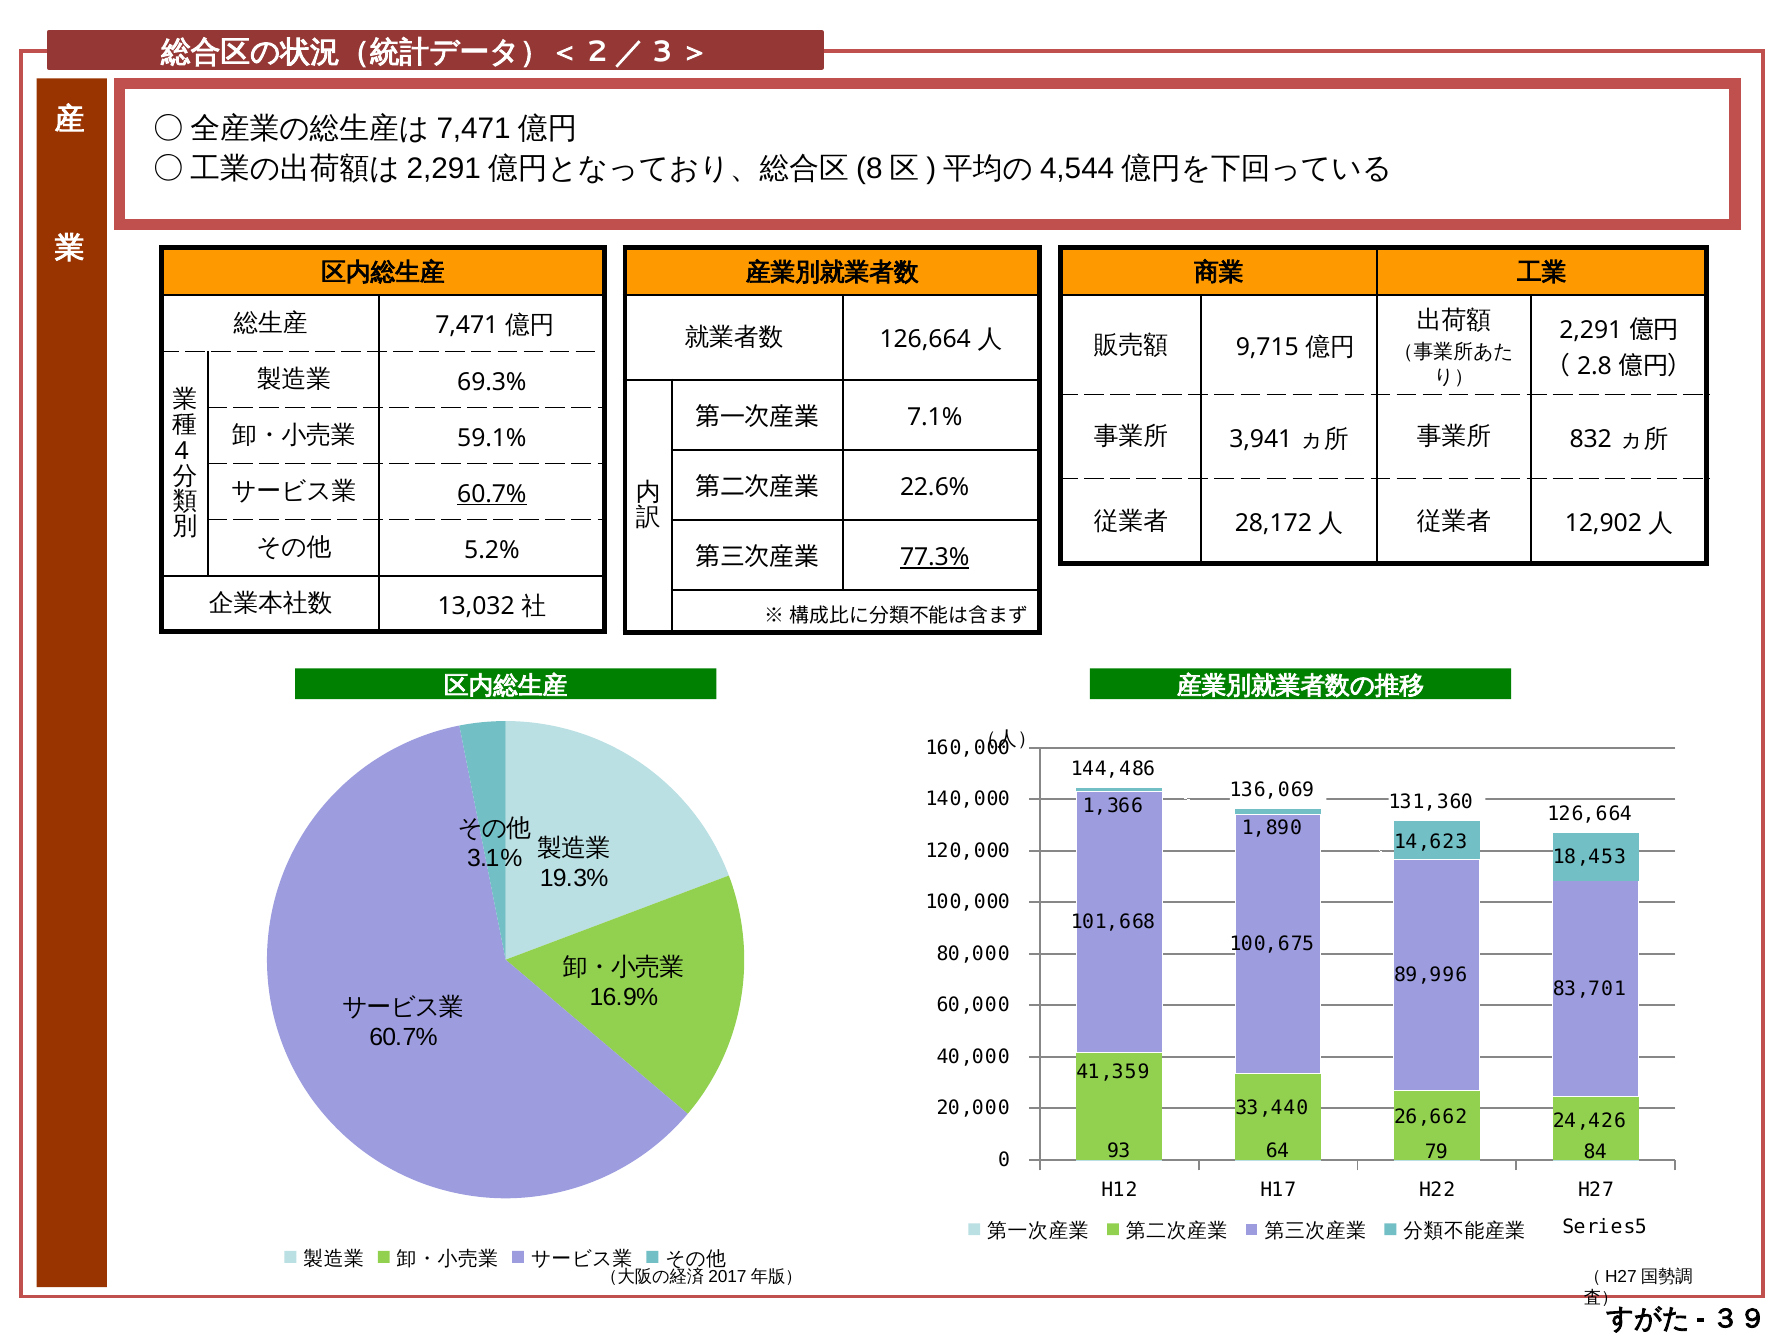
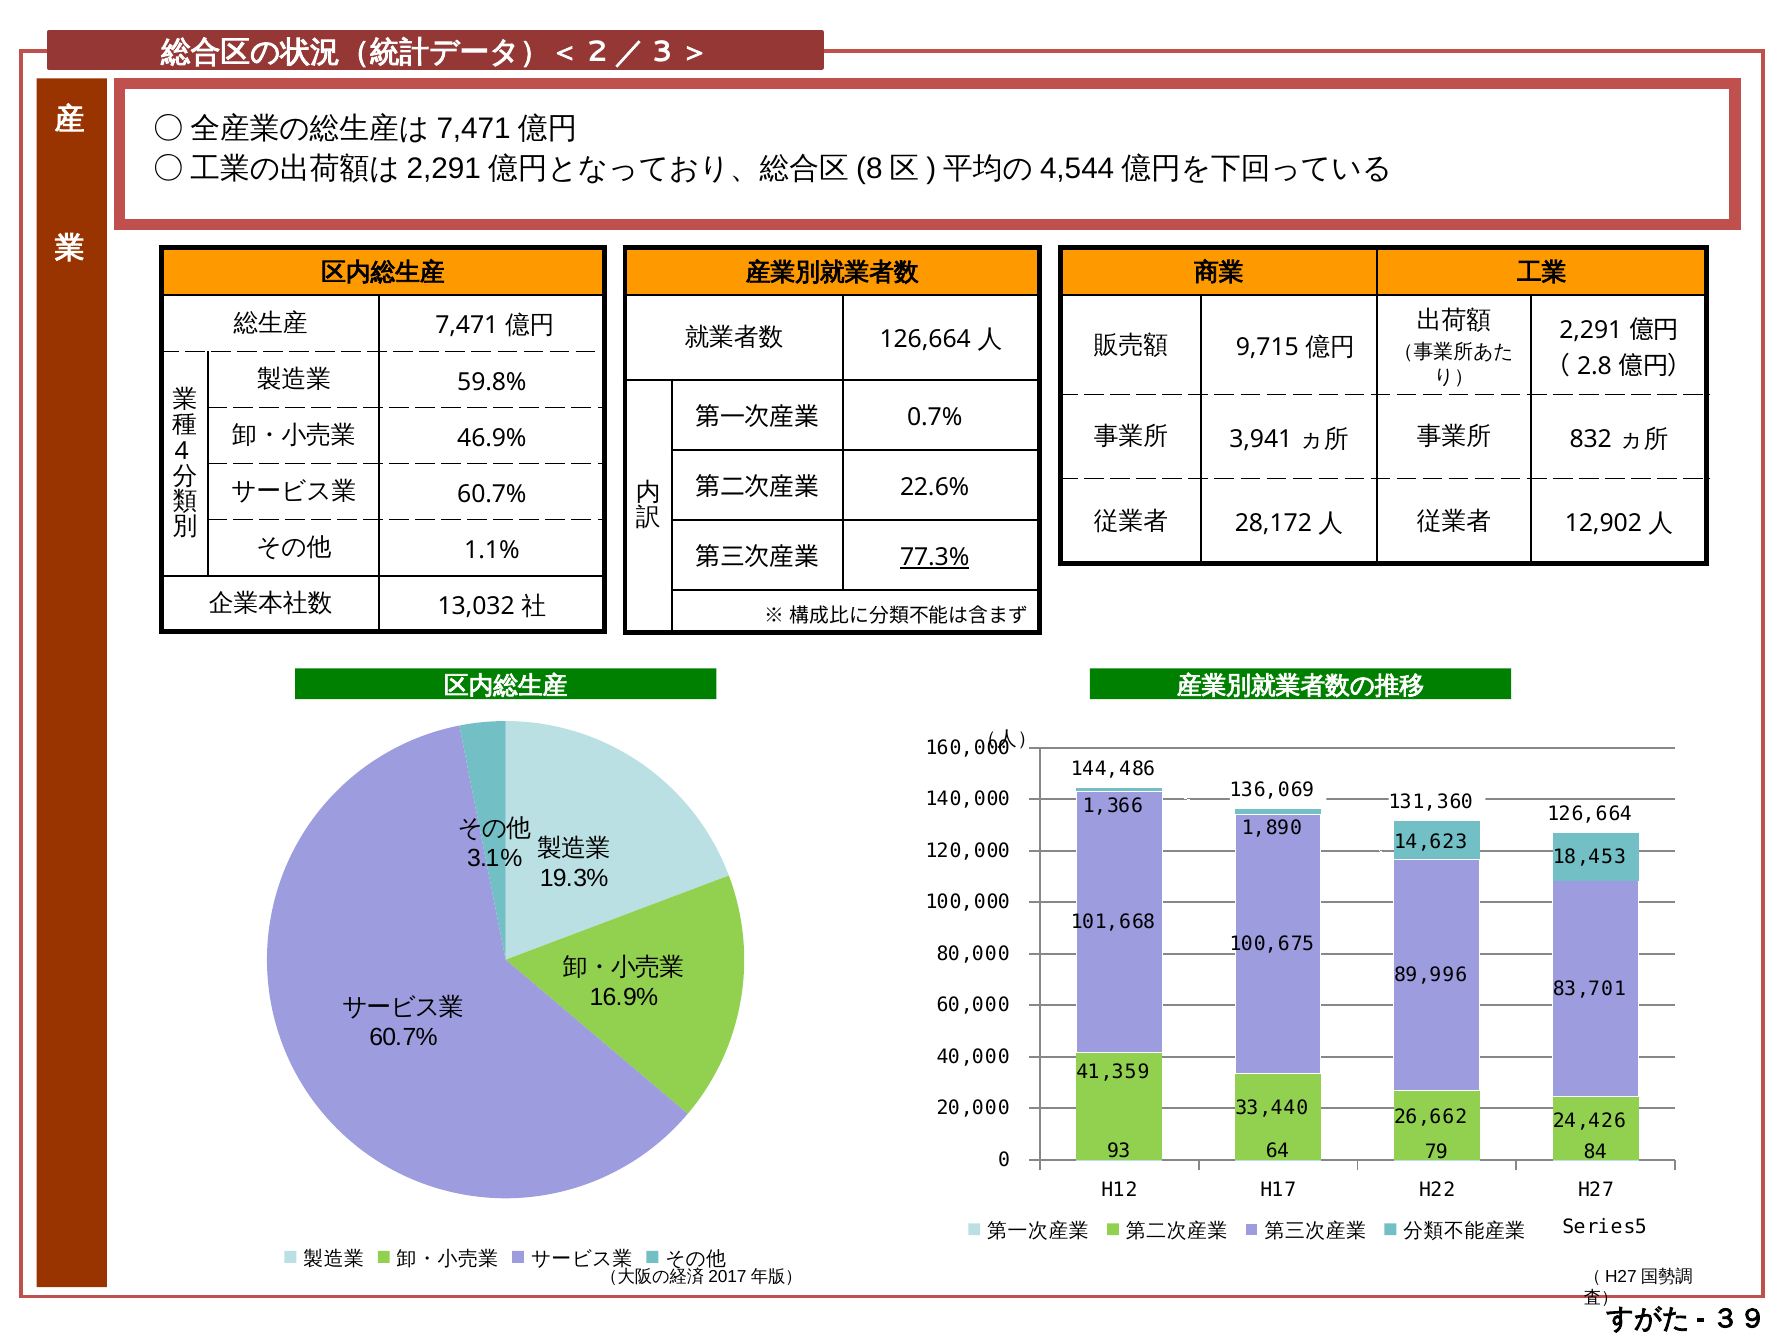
69.3%: 69.3% -> 59.8% (492, 382)
7.1%: 7.1% -> 0.7% (935, 417)
59.1%: 59.1% -> 46.9% (492, 438)
60.7% underline: present -> none (492, 494)
5.2%: 5.2% -> 1.1% (492, 550)
